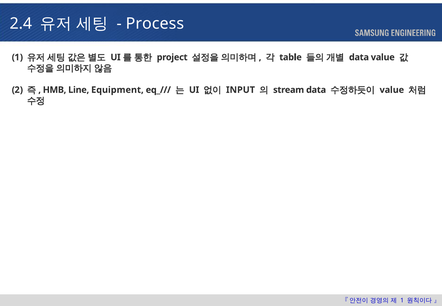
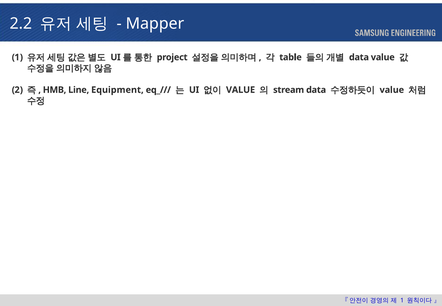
2.4: 2.4 -> 2.2 (21, 24)
Process: Process -> Mapper (155, 24)
INPUT: INPUT -> VALUE (241, 90)
